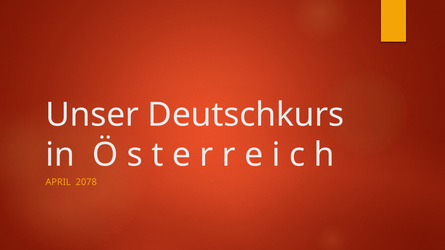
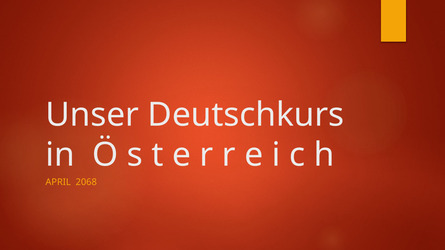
2078: 2078 -> 2068 (86, 182)
